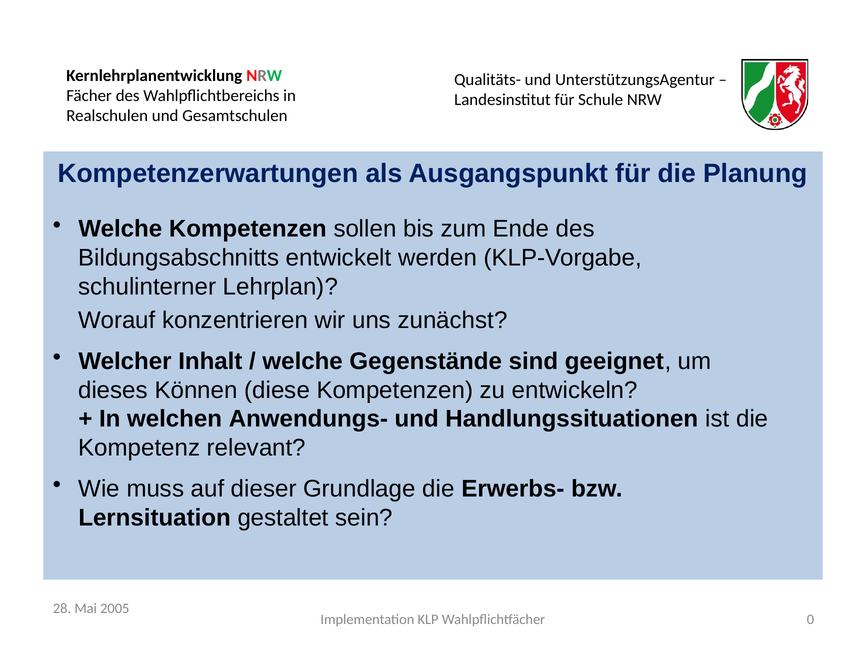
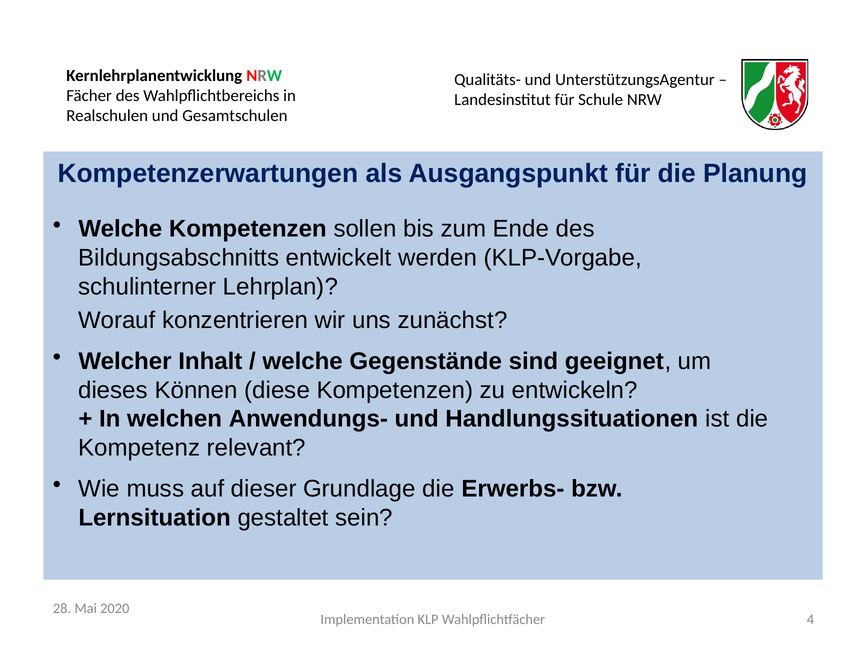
2005: 2005 -> 2020 (115, 609)
0: 0 -> 4 (810, 620)
